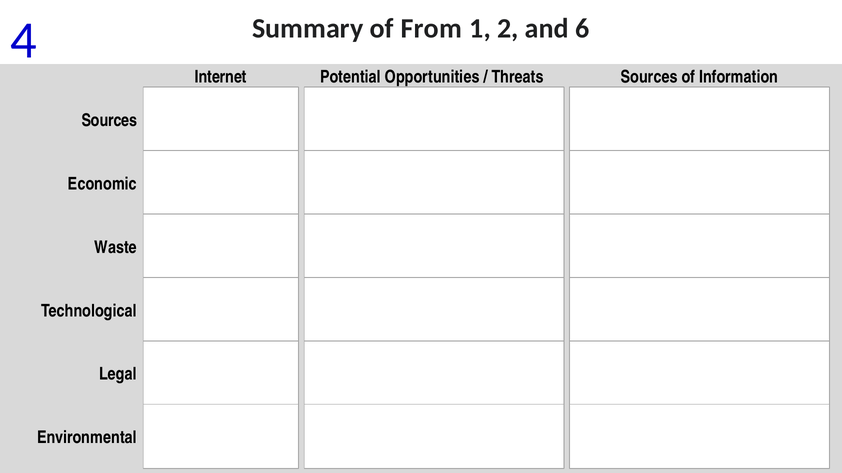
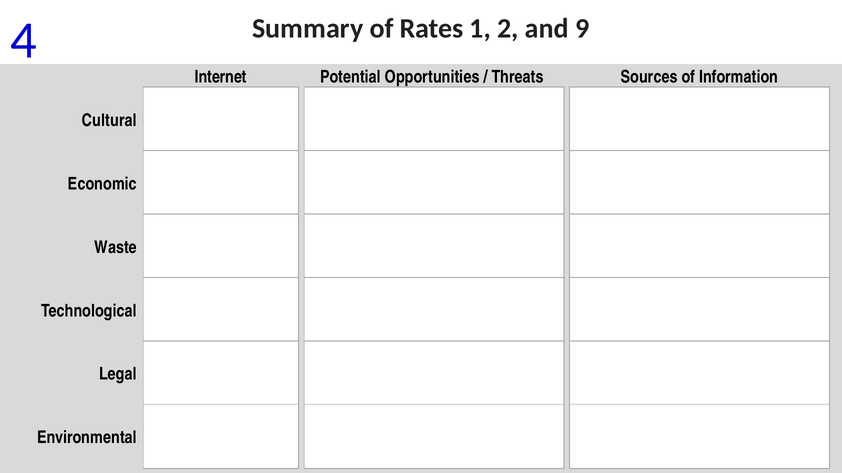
From: From -> Rates (432, 28)
6: 6 -> 9 (582, 28)
Sources: Sources -> Cultural (109, 121)
